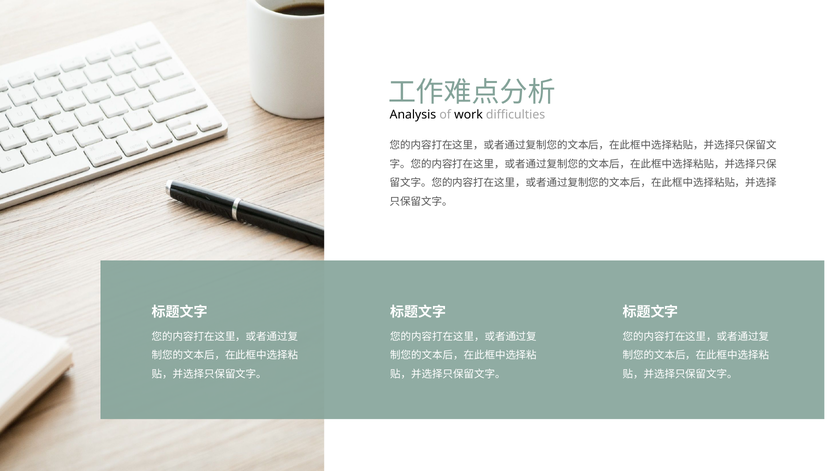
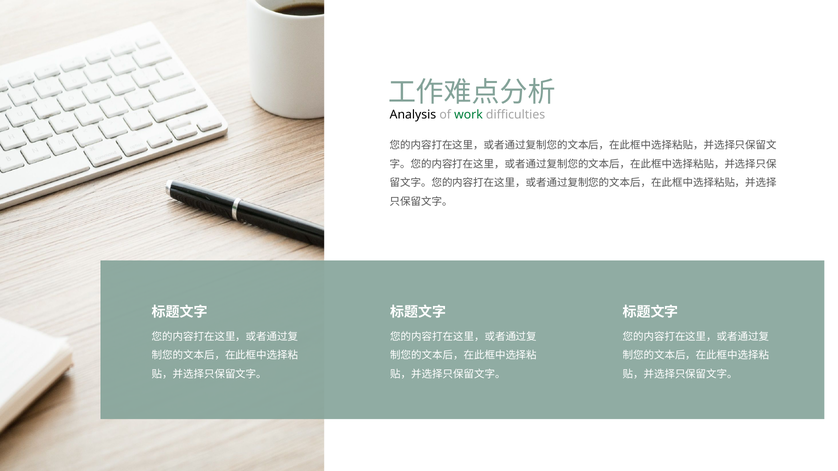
work colour: black -> green (468, 115)
